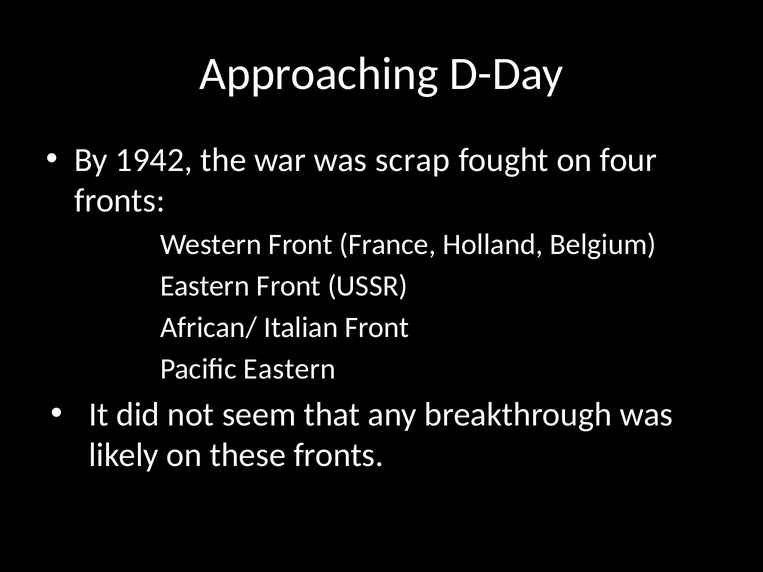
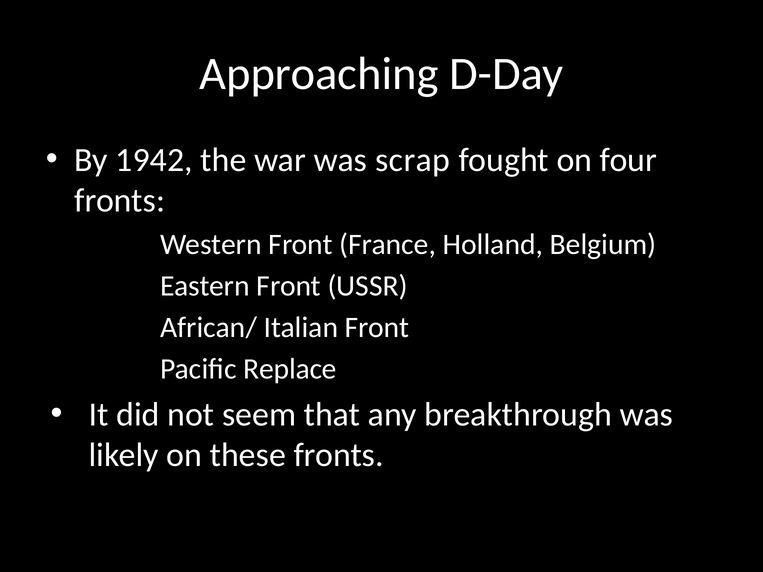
Pacific Eastern: Eastern -> Replace (290, 369)
